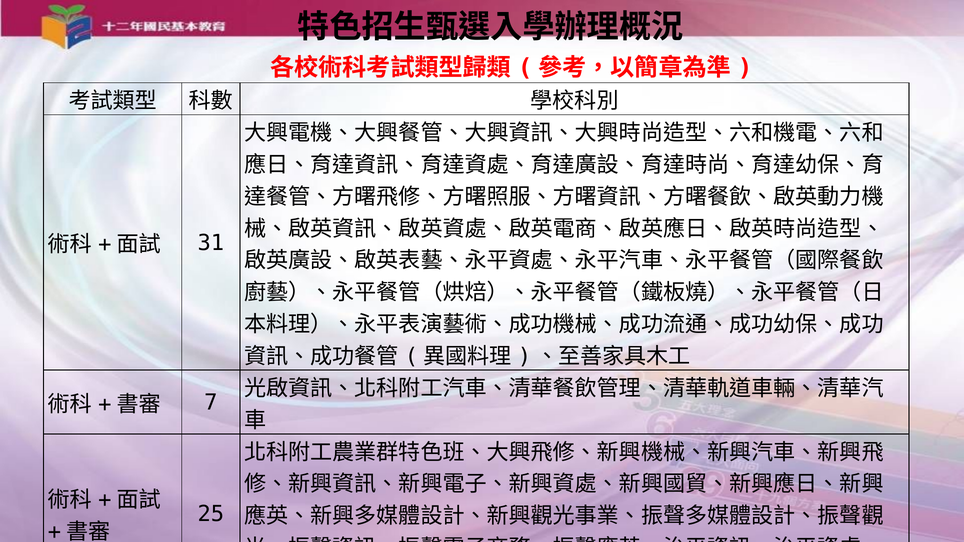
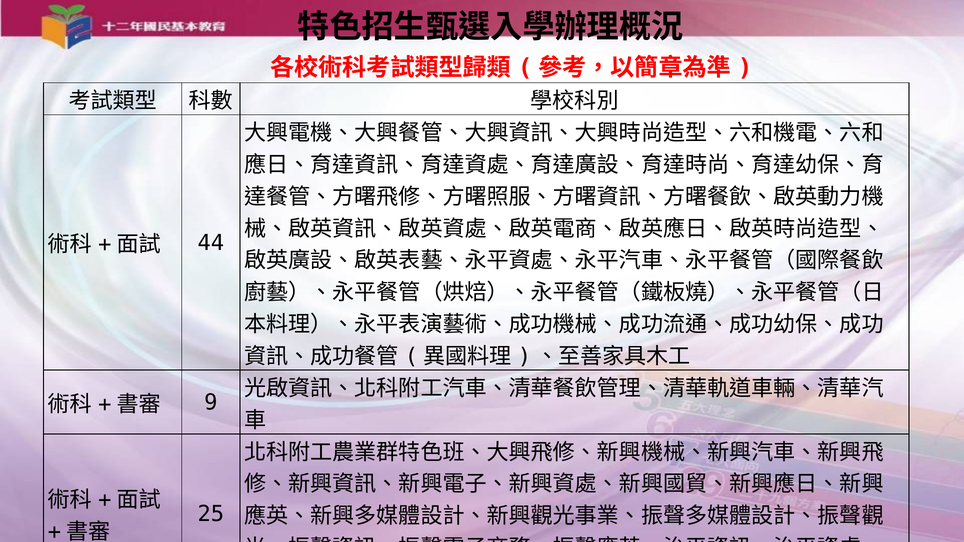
31: 31 -> 44 (211, 243)
7: 7 -> 9 (211, 403)
